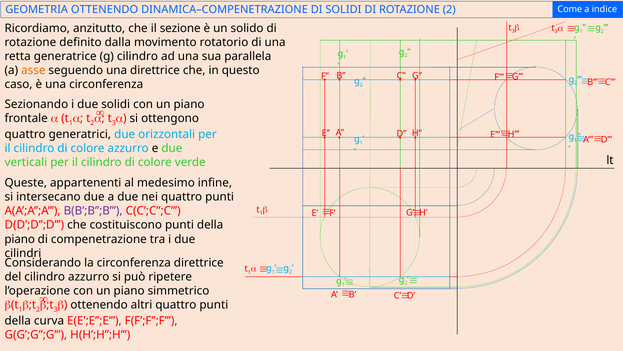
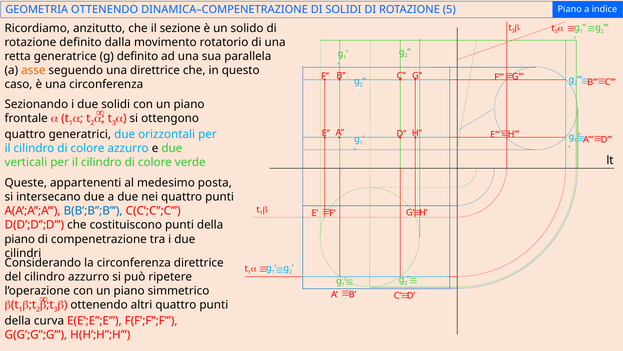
ROTAZIONE 2: 2 -> 5 (449, 9)
Come: Come -> Piano (570, 9)
g cilindro: cilindro -> definito (138, 56)
infine: infine -> posta (215, 183)
B(B’;B’’;B colour: purple -> blue (93, 211)
